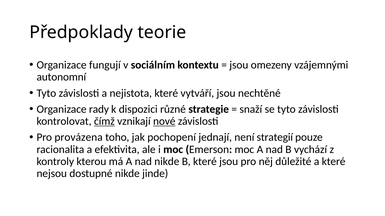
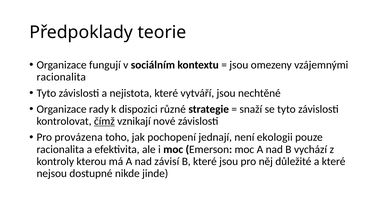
autonomní: autonomní -> racionalita (61, 77)
nové underline: present -> none (164, 122)
strategií: strategií -> ekologii (275, 138)
nad nikde: nikde -> závisí (167, 162)
